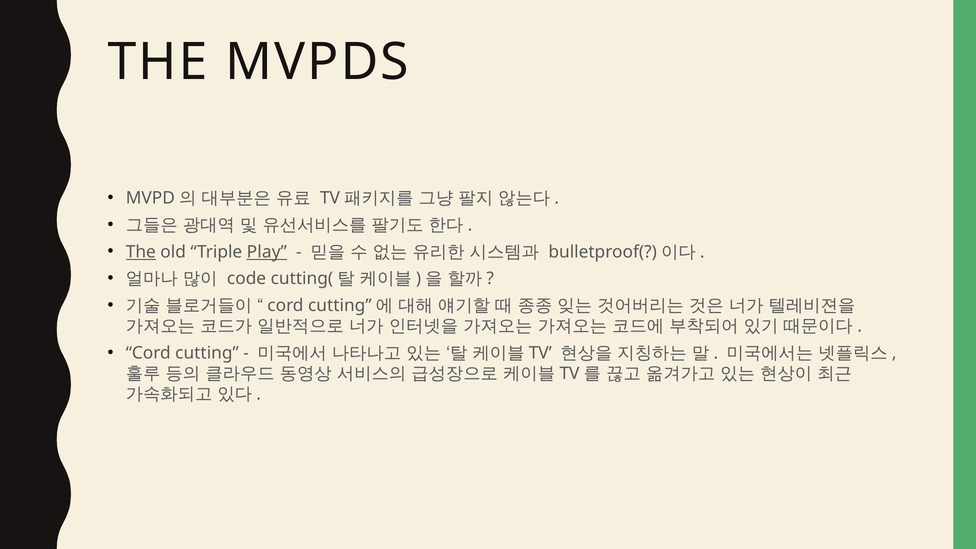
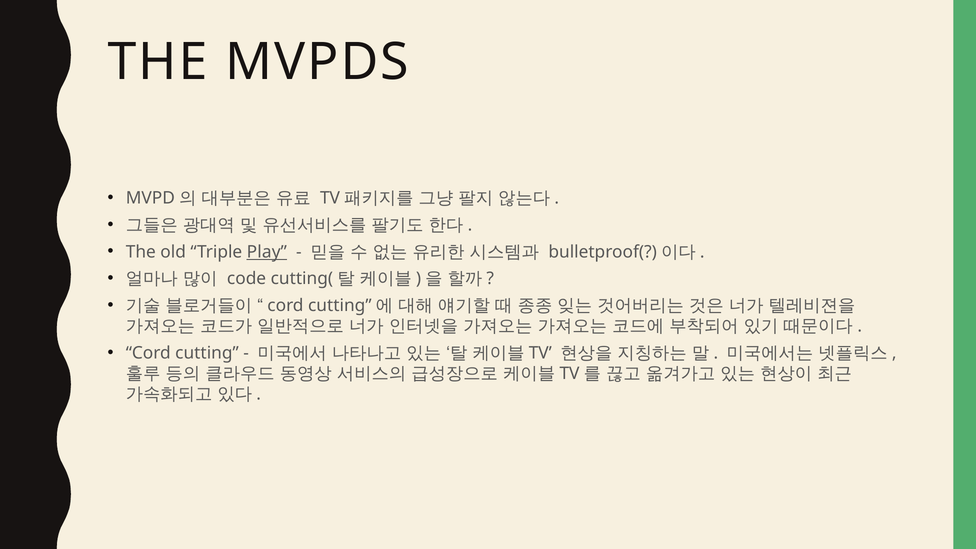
The underline: present -> none (141, 252)
